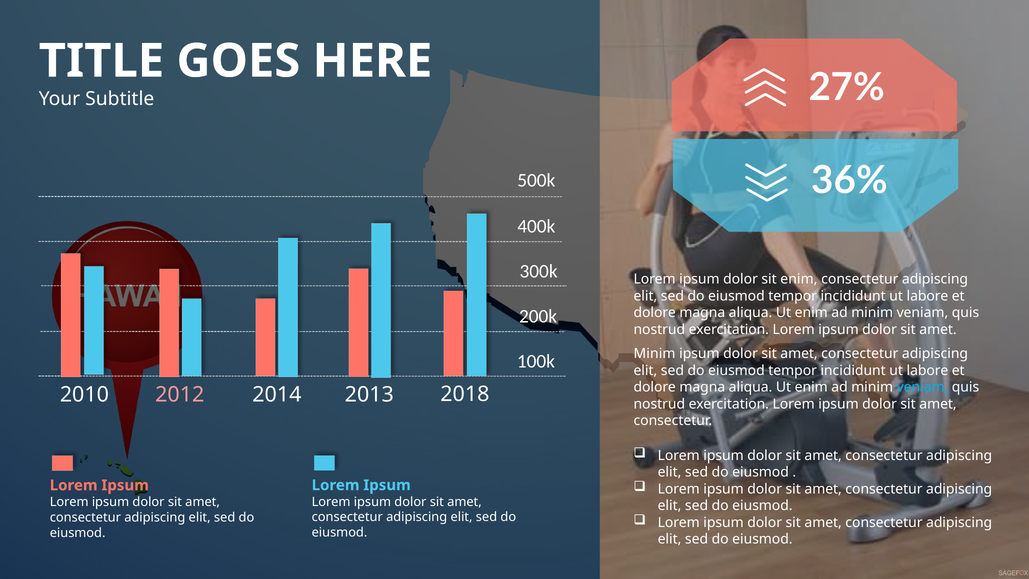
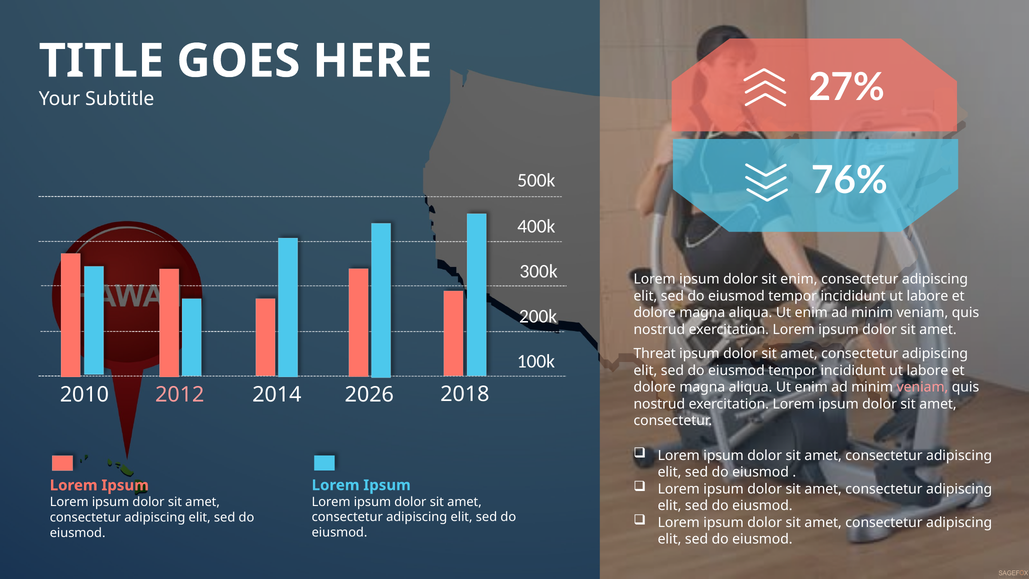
36%: 36% -> 76% (849, 181)
Minim: Minim -> Threat (655, 354)
veniam colour: light blue -> pink (922, 387)
2013: 2013 -> 2026 (369, 394)
